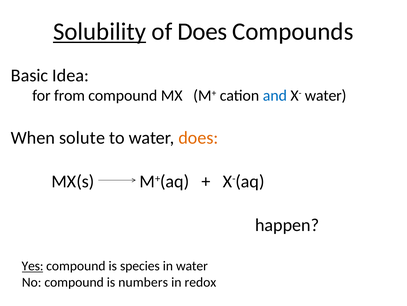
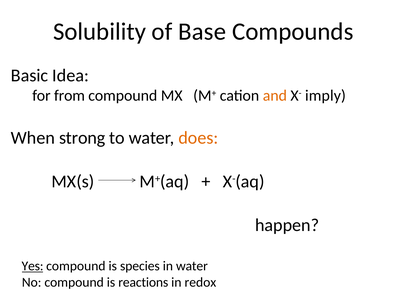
Solubility underline: present -> none (99, 32)
of Does: Does -> Base (202, 32)
and colour: blue -> orange (275, 95)
X- water: water -> imply (325, 95)
solute: solute -> strong (82, 138)
numbers: numbers -> reactions (143, 282)
